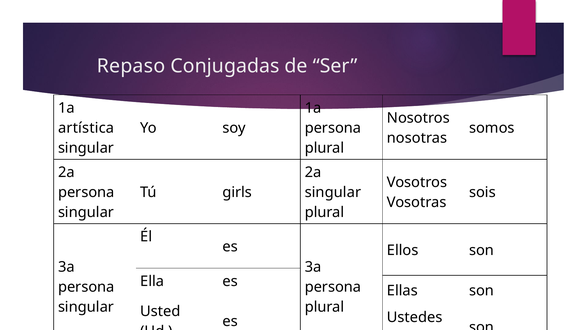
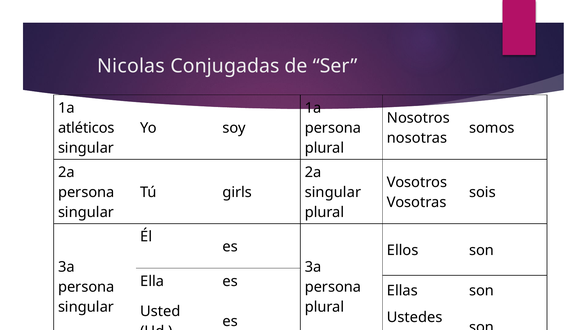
Repaso: Repaso -> Nicolas (131, 66)
artística: artística -> atléticos (86, 128)
